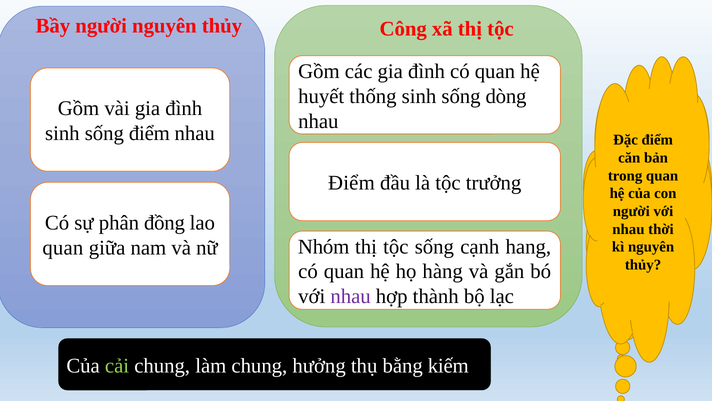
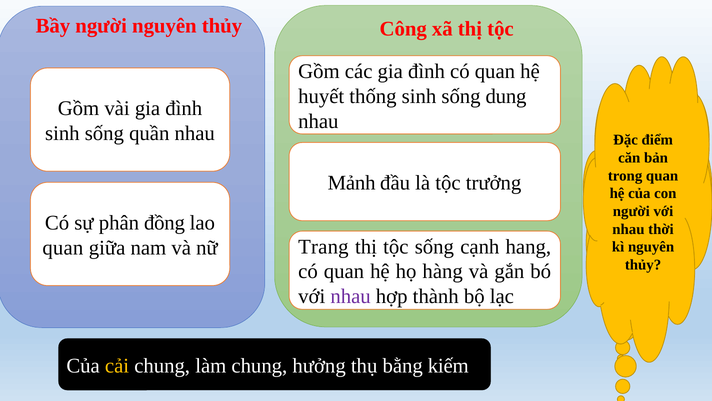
dòng: dòng -> dung (506, 96)
sống điểm: điểm -> quần (149, 133)
Điểm: Điểm -> Mảnh (352, 183)
Nhóm: Nhóm -> Trang (323, 246)
cải colour: light green -> yellow (117, 365)
